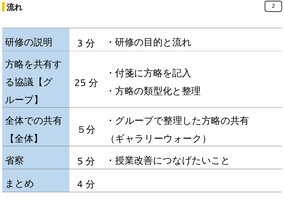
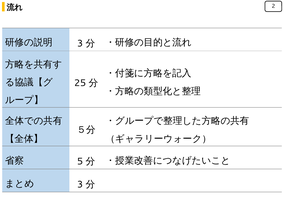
4: 4 -> 3 (80, 184)
